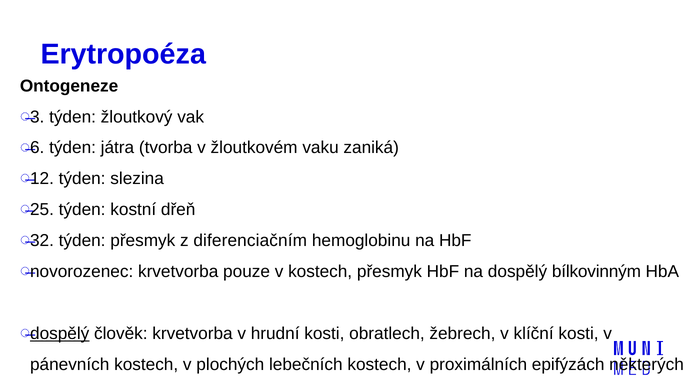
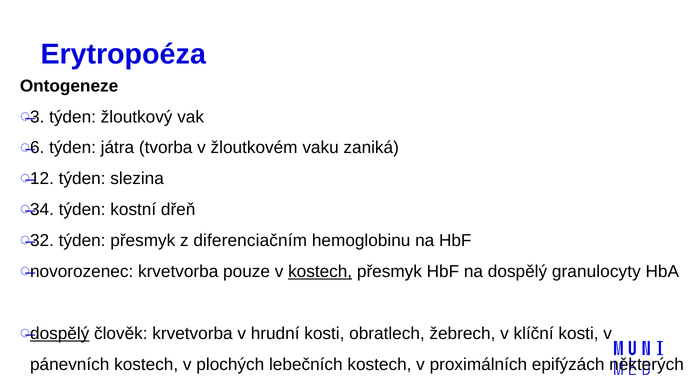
25: 25 -> 34 (42, 210)
kostech underline: none -> present (320, 272)
bílkovinným: bílkovinným -> granulocyty (596, 272)
